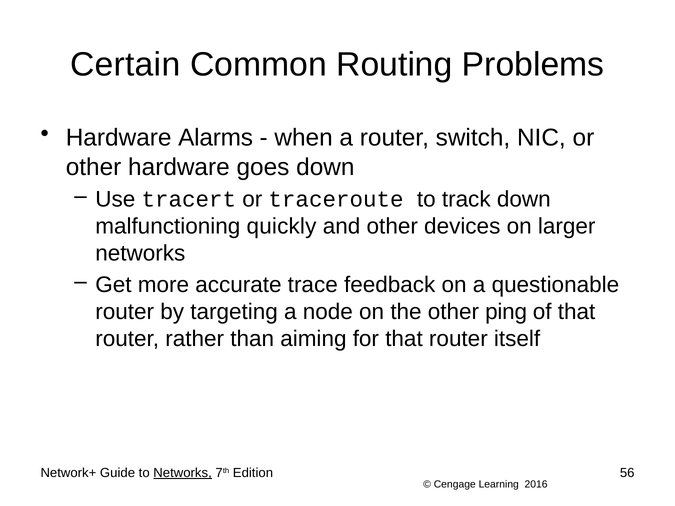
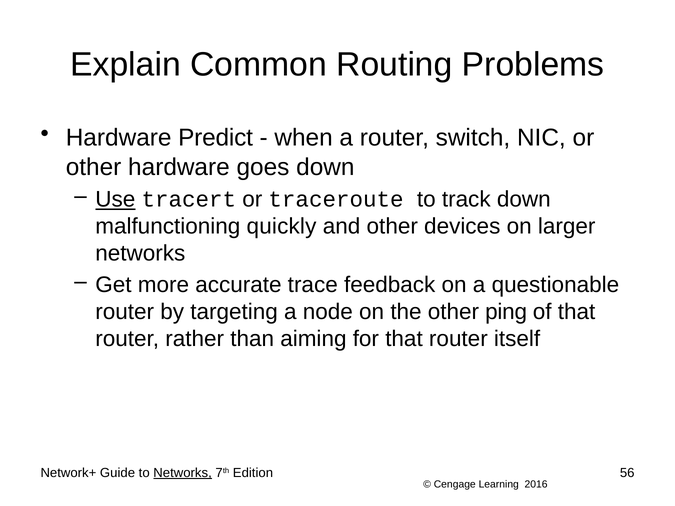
Certain: Certain -> Explain (125, 65)
Alarms: Alarms -> Predict (216, 138)
Use underline: none -> present (115, 200)
